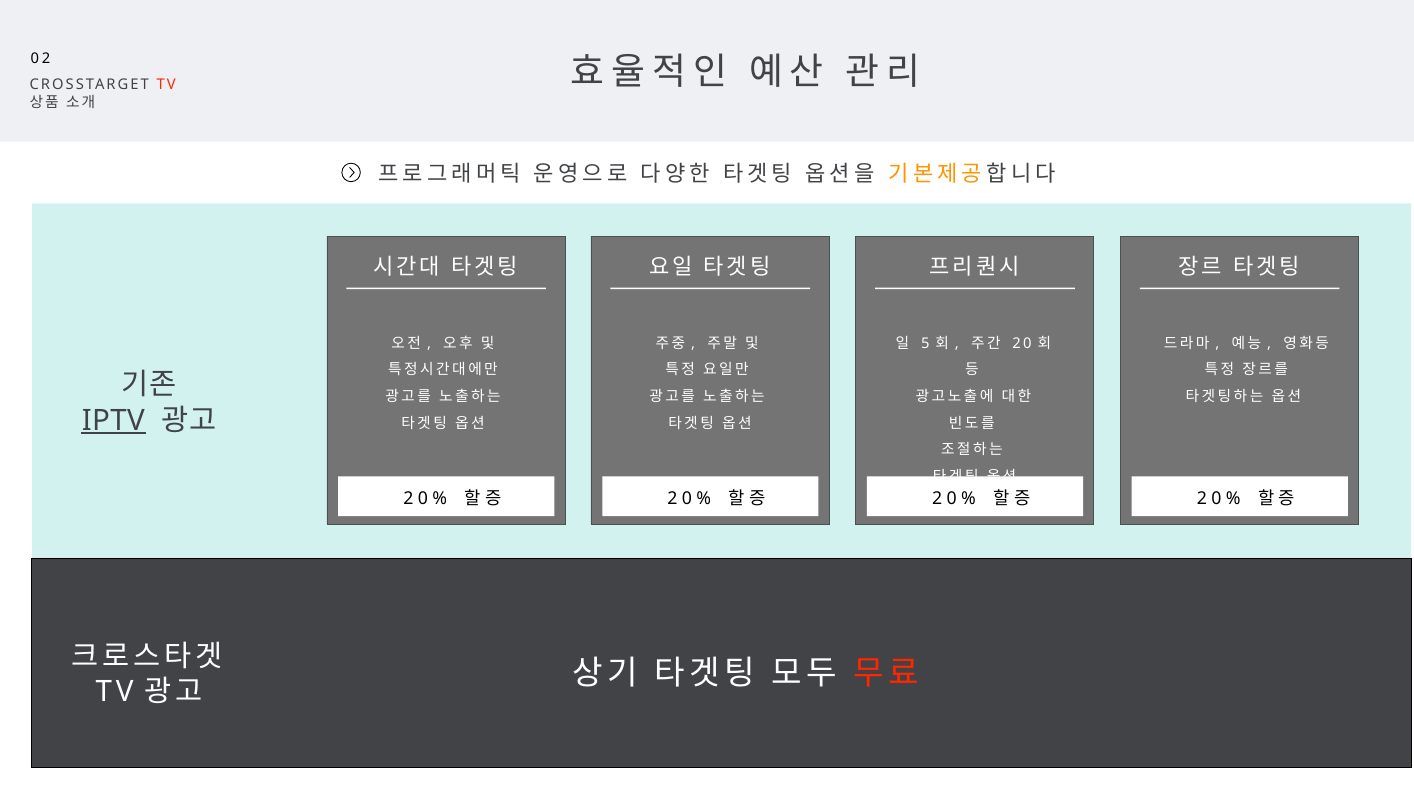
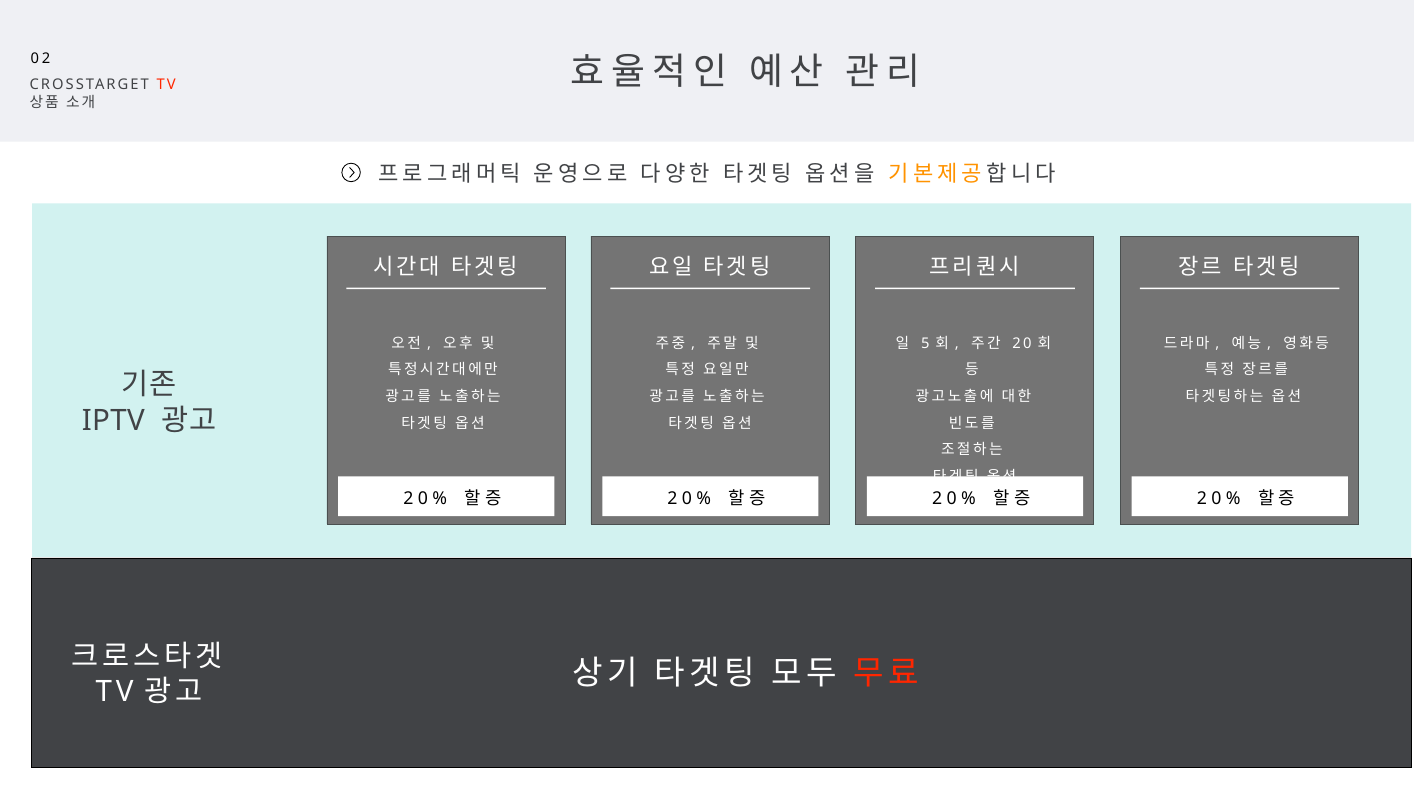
IPTV underline: present -> none (113, 420)
